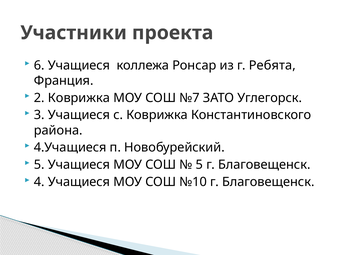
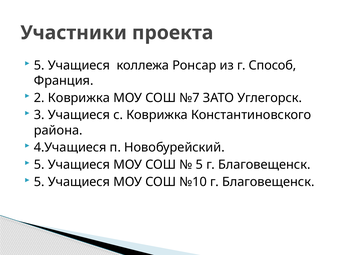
6: 6 -> 5 (39, 65)
Ребята: Ребята -> Способ (272, 65)
4: 4 -> 5 (39, 182)
